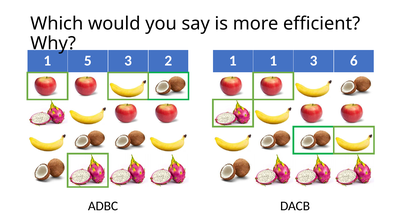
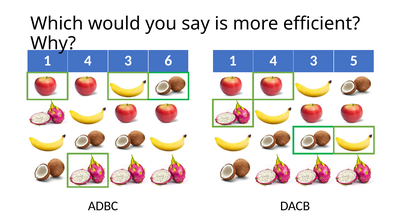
5: 5 -> 4 (88, 61)
2: 2 -> 6 (168, 61)
1: 1 -> 4 (273, 61)
6: 6 -> 5 (354, 61)
